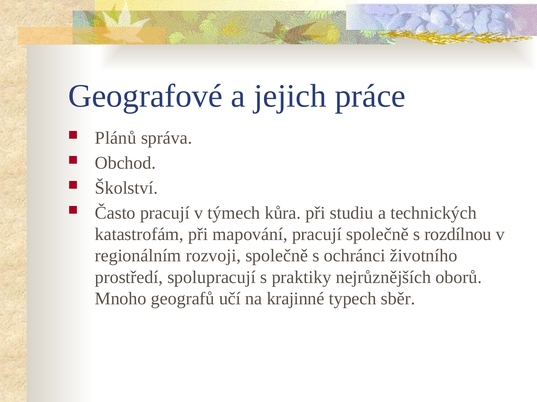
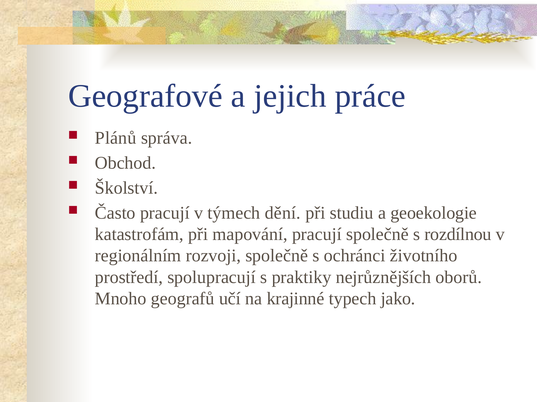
kůra: kůra -> dění (283, 213)
technických: technických -> geoekologie (434, 213)
sběr: sběr -> jako (398, 299)
